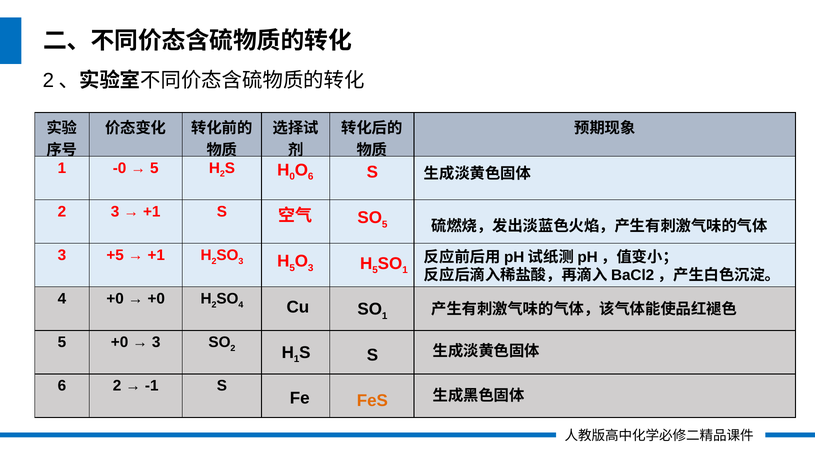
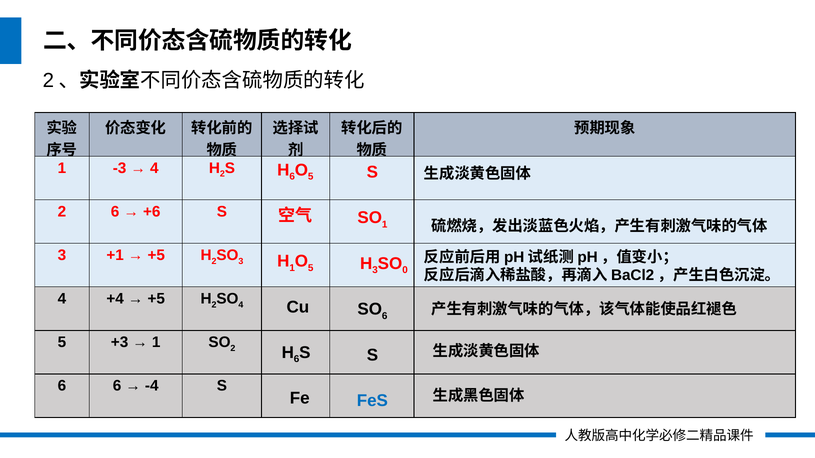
-0: -0 -> -3 (120, 168)
5: 5 -> 4 (154, 168)
0: 0 -> 6 (292, 177)
6: 6 -> 5 (311, 177)
3: 3 -> 6 (115, 212)
+1: +1 -> +6 (152, 212)
5: 5 -> 1 (385, 225)
+5: +5 -> +1 (115, 255)
+1: +1 -> +5 (156, 255)
5: 5 -> 1 (292, 268)
3: 3 -> 5 (311, 268)
5: 5 -> 3 (375, 270)
1: 1 -> 0 (405, 270)
4 +0: +0 -> +4 (115, 299)
+0: +0 -> +5 (156, 299)
1: 1 -> 6 (385, 316)
5 +0: +0 -> +3 (120, 343)
3: 3 -> 1 (156, 343)
1: 1 -> 6 (297, 360)
6 2: 2 -> 6 (117, 386)
-1: -1 -> -4 (152, 386)
FeS colour: orange -> blue (372, 401)
